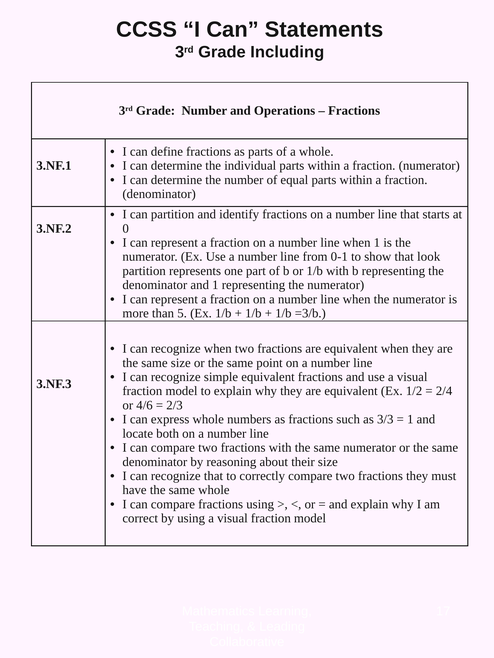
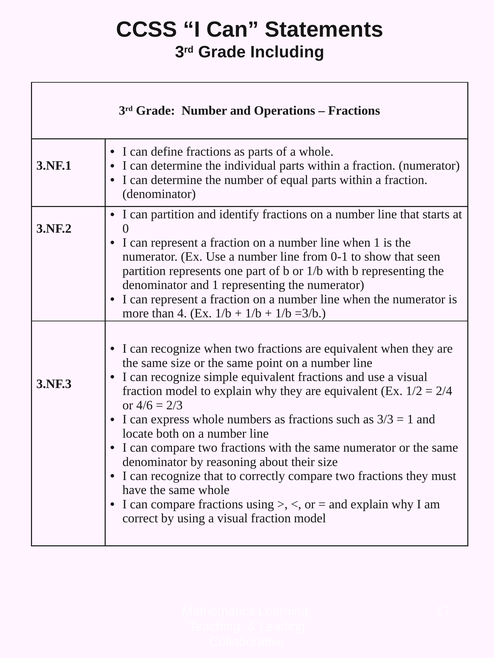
look: look -> seen (429, 257)
5: 5 -> 4 (182, 314)
